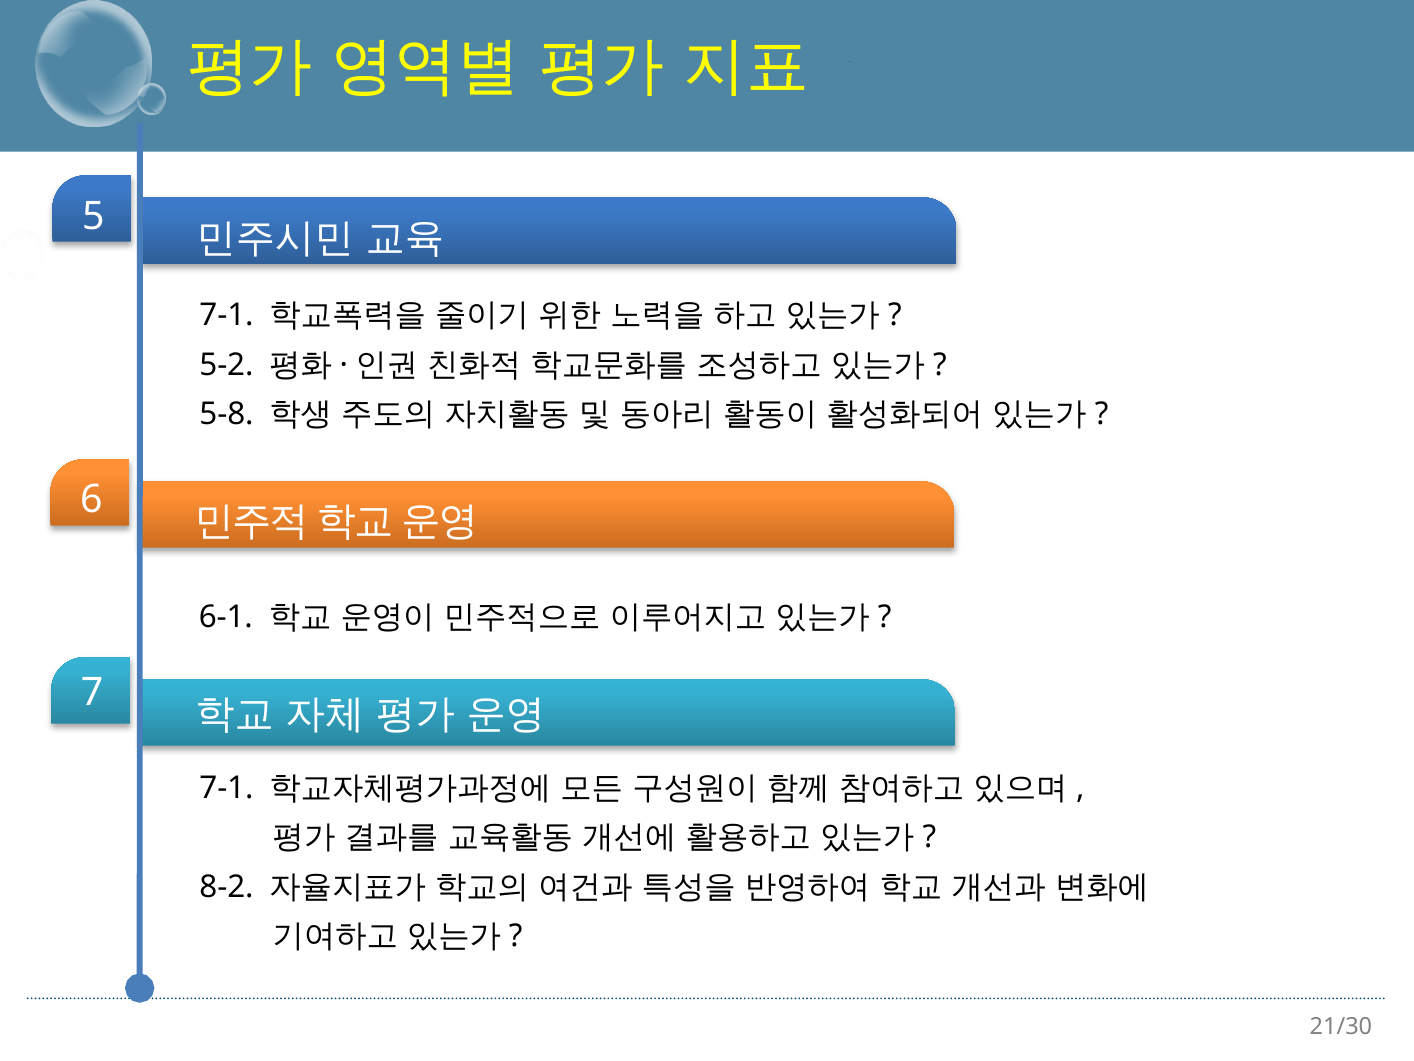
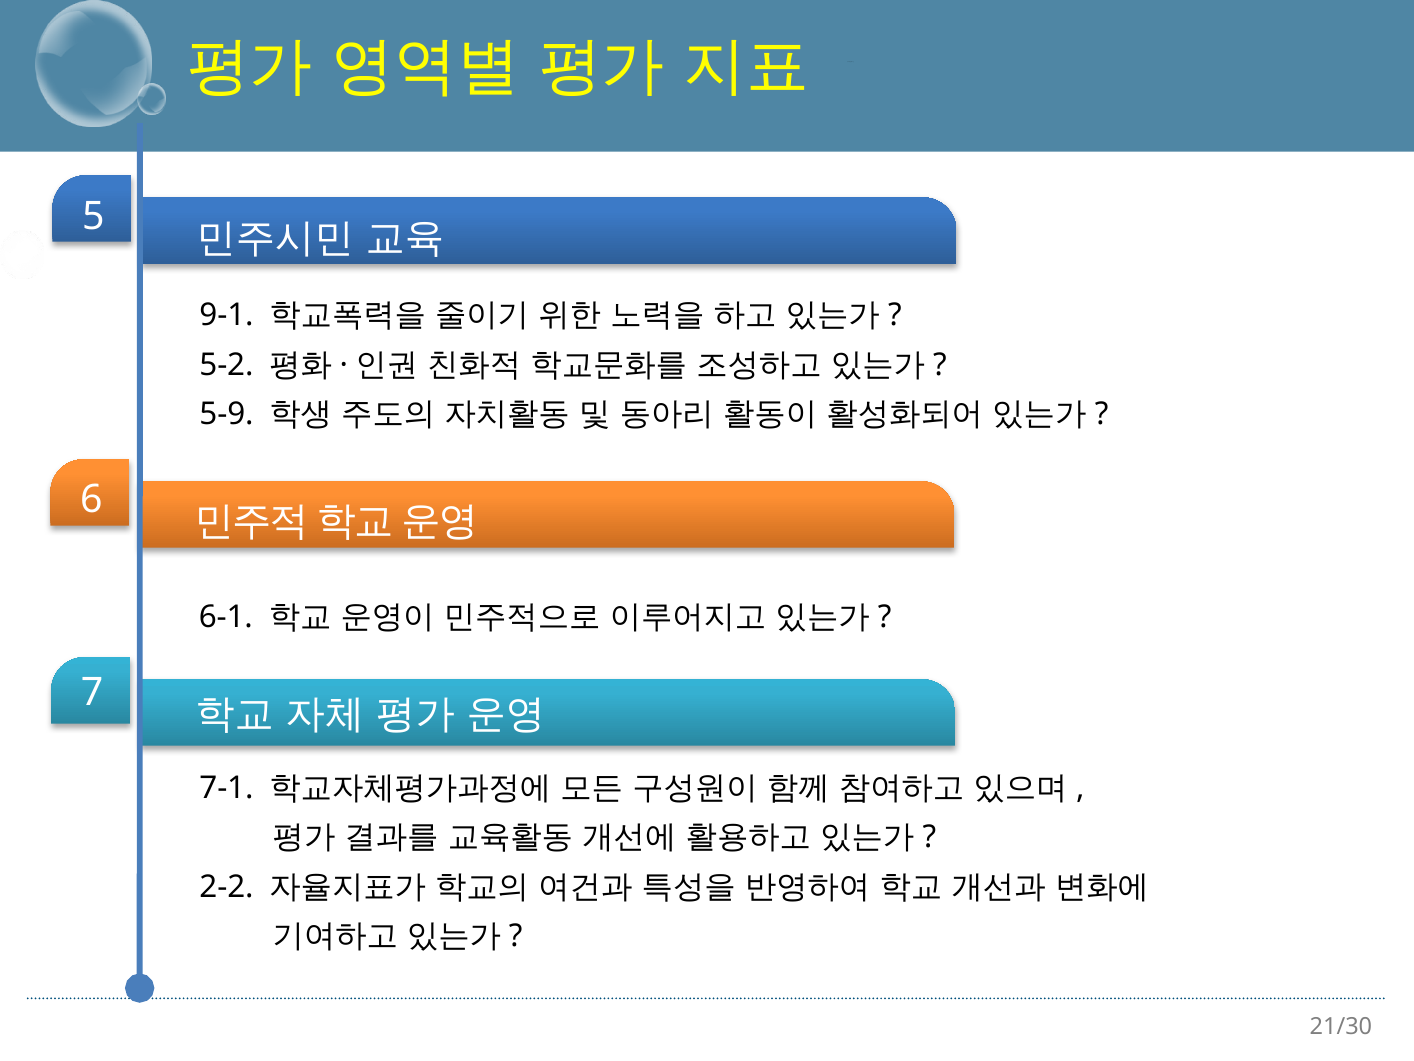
7-1: 7-1 -> 9-1 (227, 315)
5-8: 5-8 -> 5-9 (227, 414)
8-2: 8-2 -> 2-2 (227, 886)
